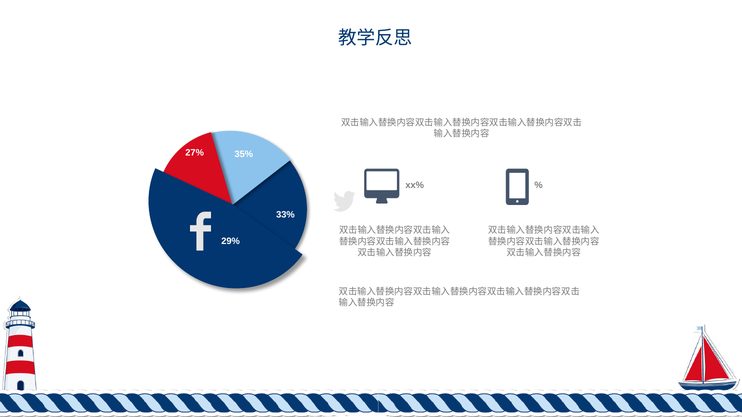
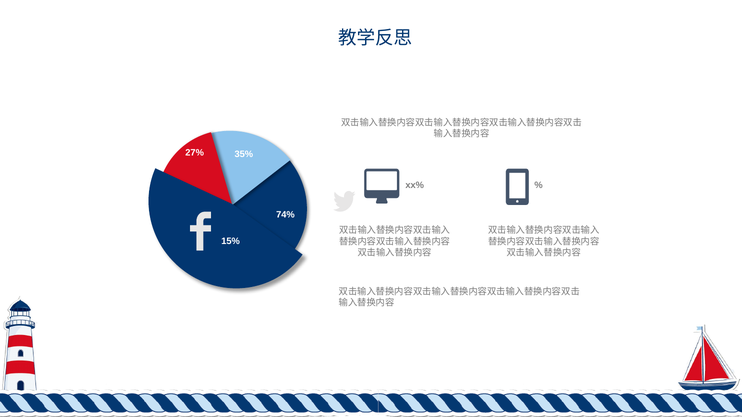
33%: 33% -> 74% (285, 215)
29%: 29% -> 15% (231, 241)
